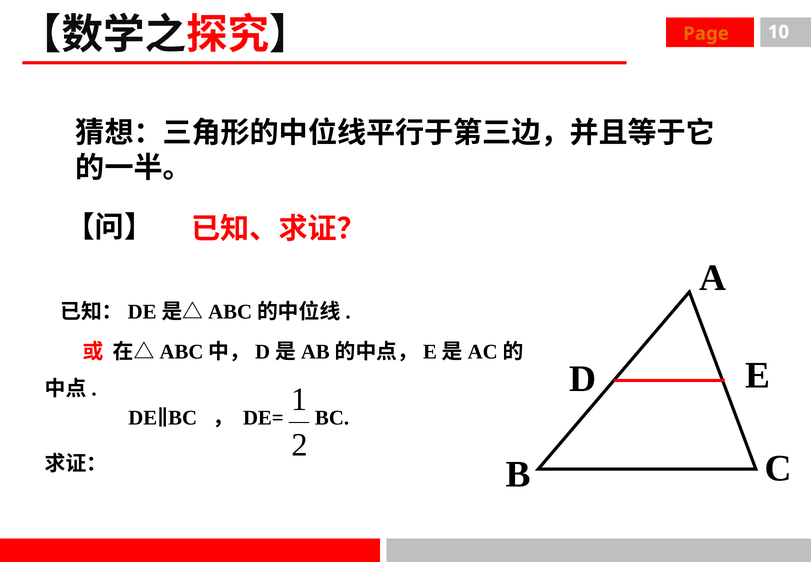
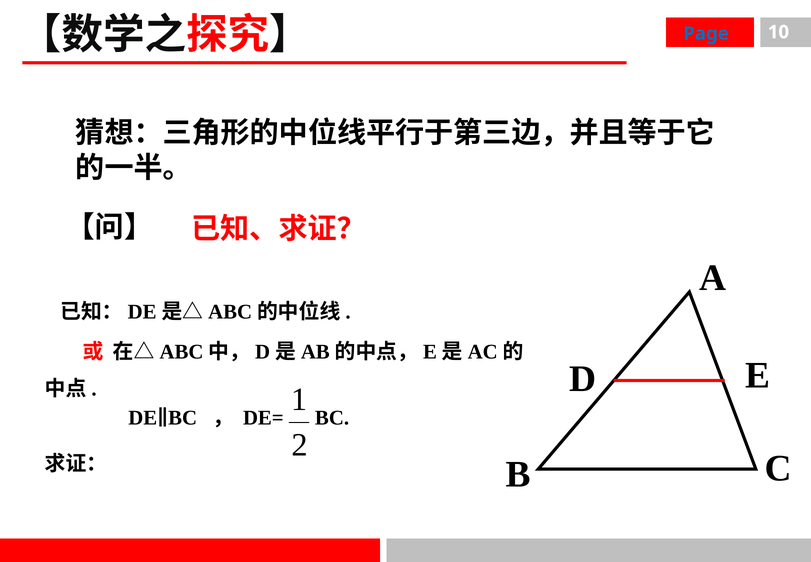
Page colour: orange -> blue (706, 34)
